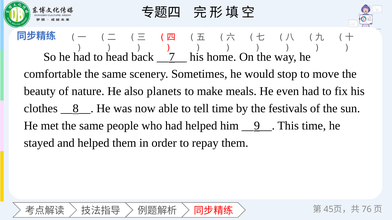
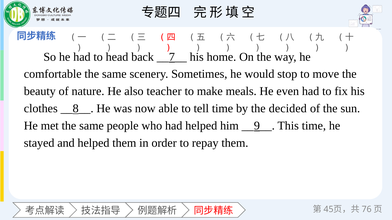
planets: planets -> teacher (164, 91)
festivals: festivals -> decided (288, 109)
